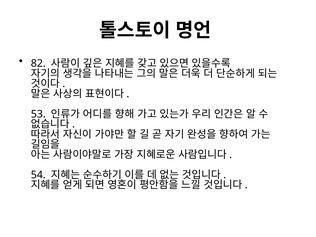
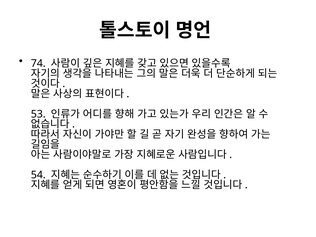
82: 82 -> 74 (38, 64)
